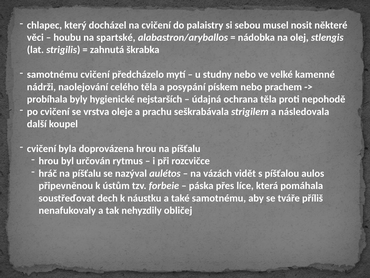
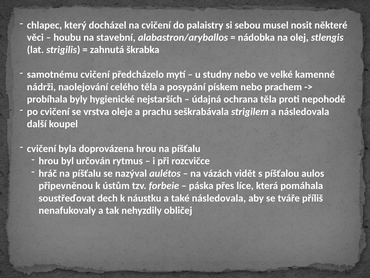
spartské: spartské -> stavební (116, 37)
také samotnému: samotnému -> následovala (219, 198)
